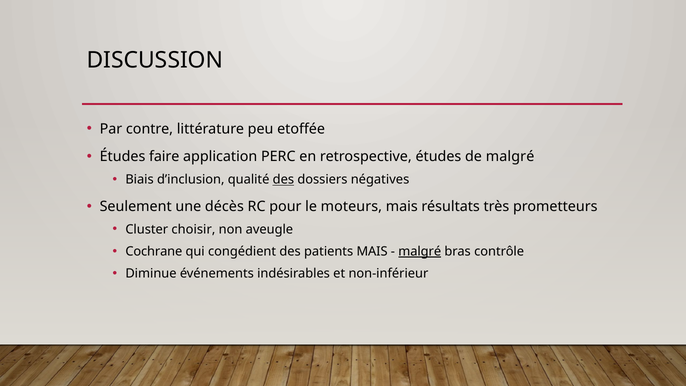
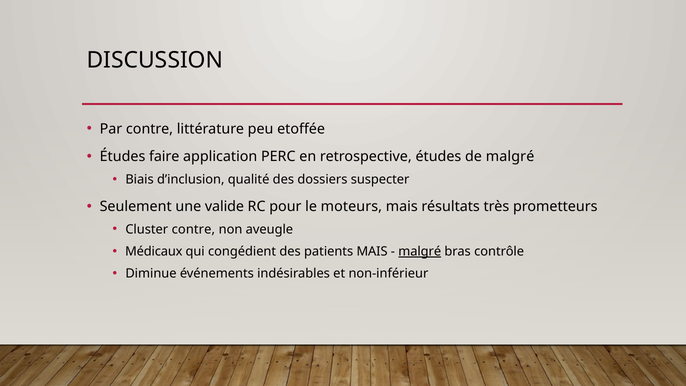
des underline: present -> none (283, 180)
négatives: négatives -> suspecter (380, 180)
décès: décès -> valide (224, 207)
Cluster choisir: choisir -> contre (193, 229)
Cochrane: Cochrane -> Médicaux (154, 251)
